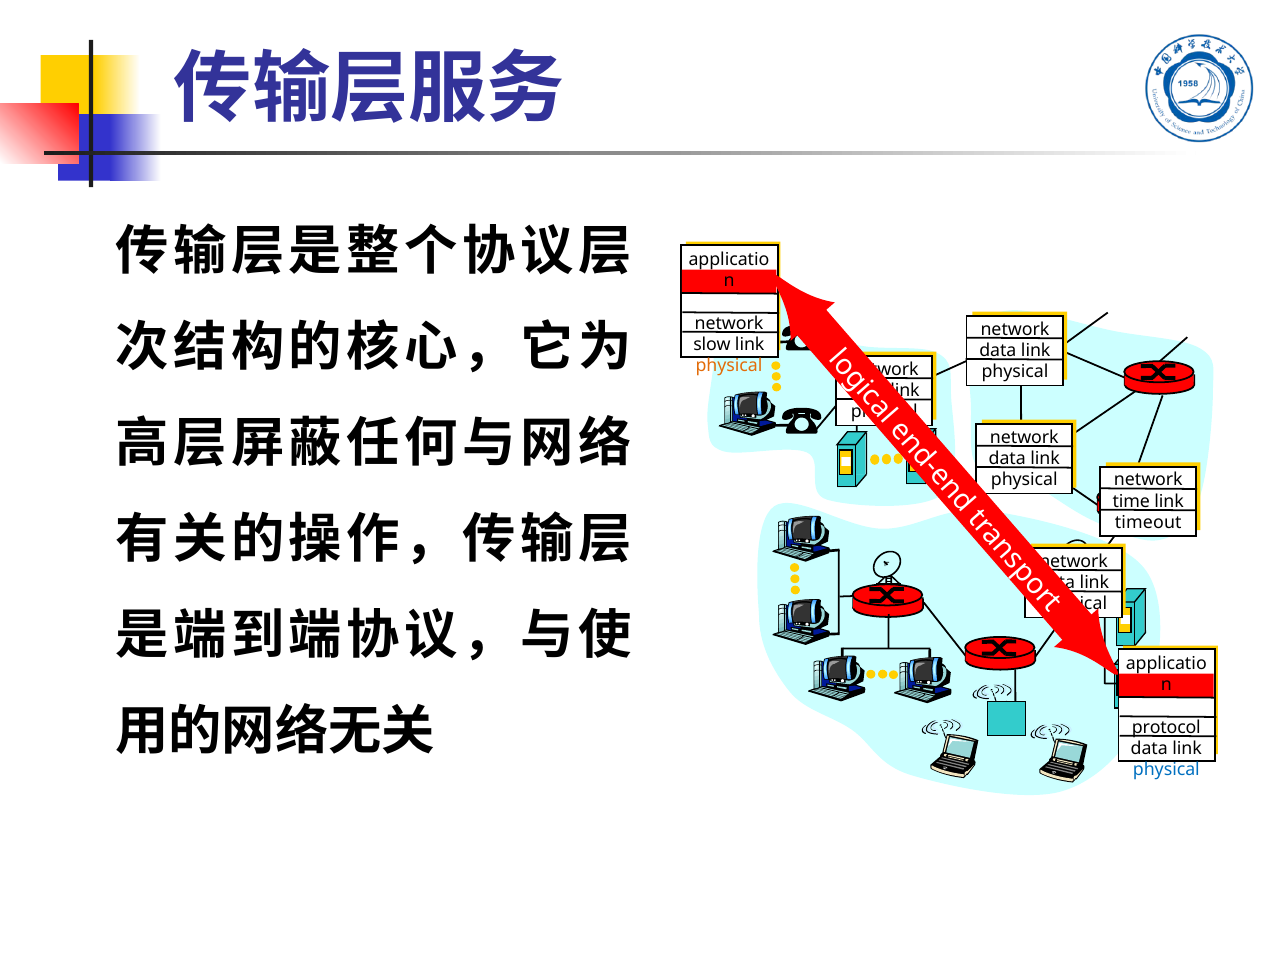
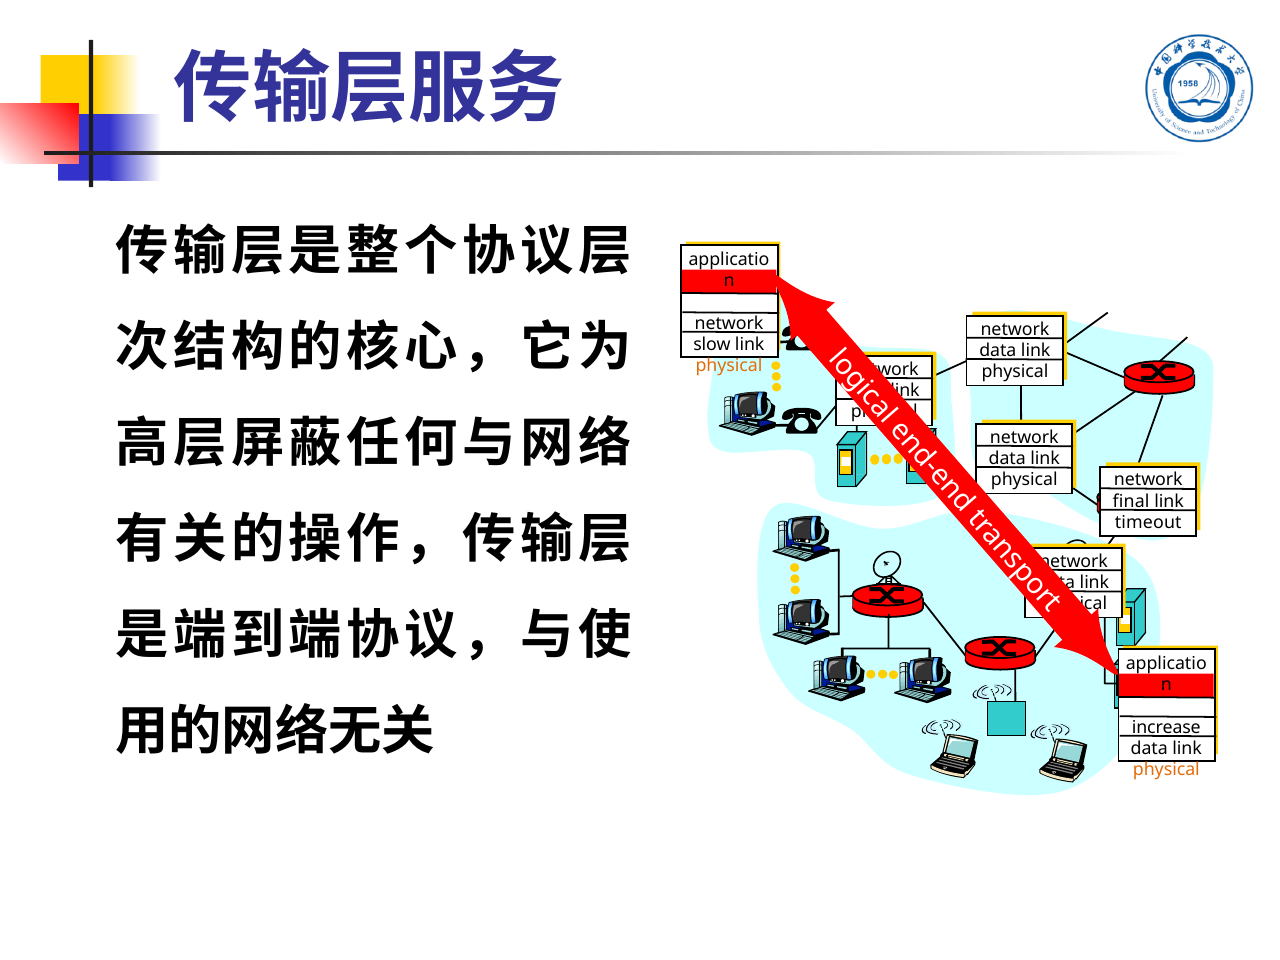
time: time -> final (1131, 501)
protocol: protocol -> increase (1166, 727)
physical colour: blue -> orange (1166, 770)
